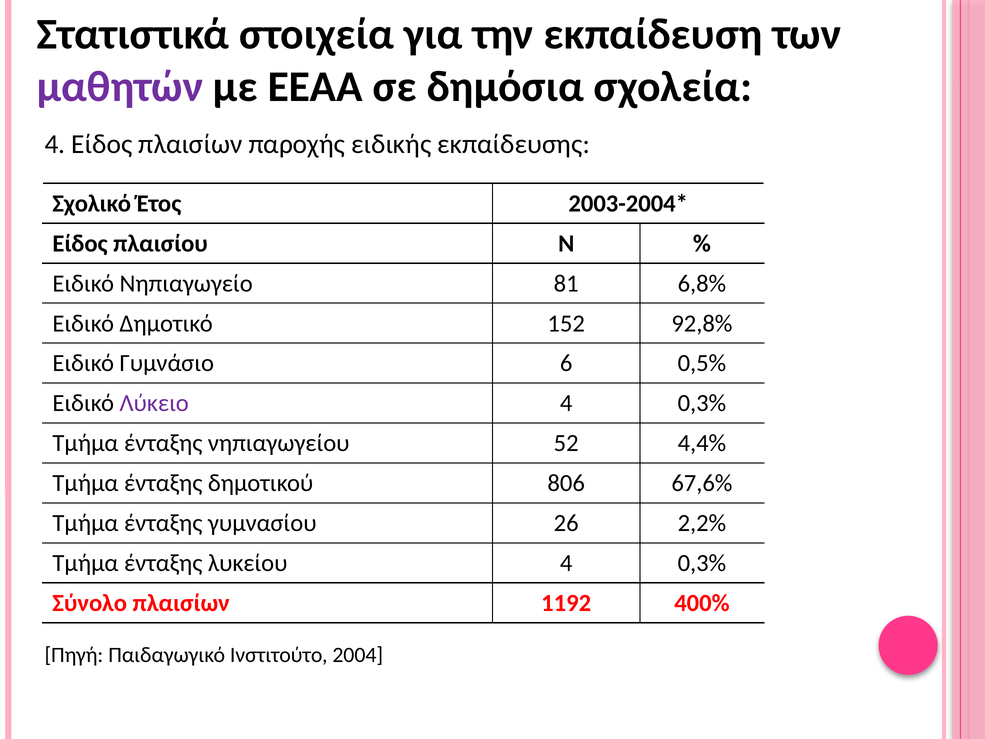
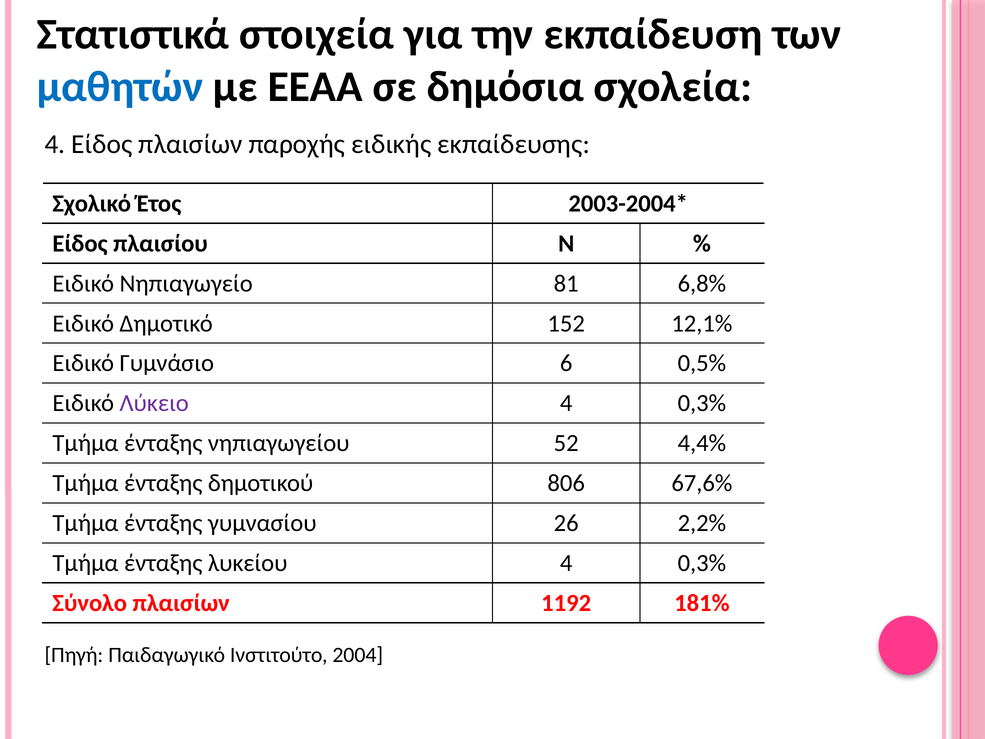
μαθητών colour: purple -> blue (120, 87)
92,8%: 92,8% -> 12,1% (702, 323)
400%: 400% -> 181% (702, 603)
